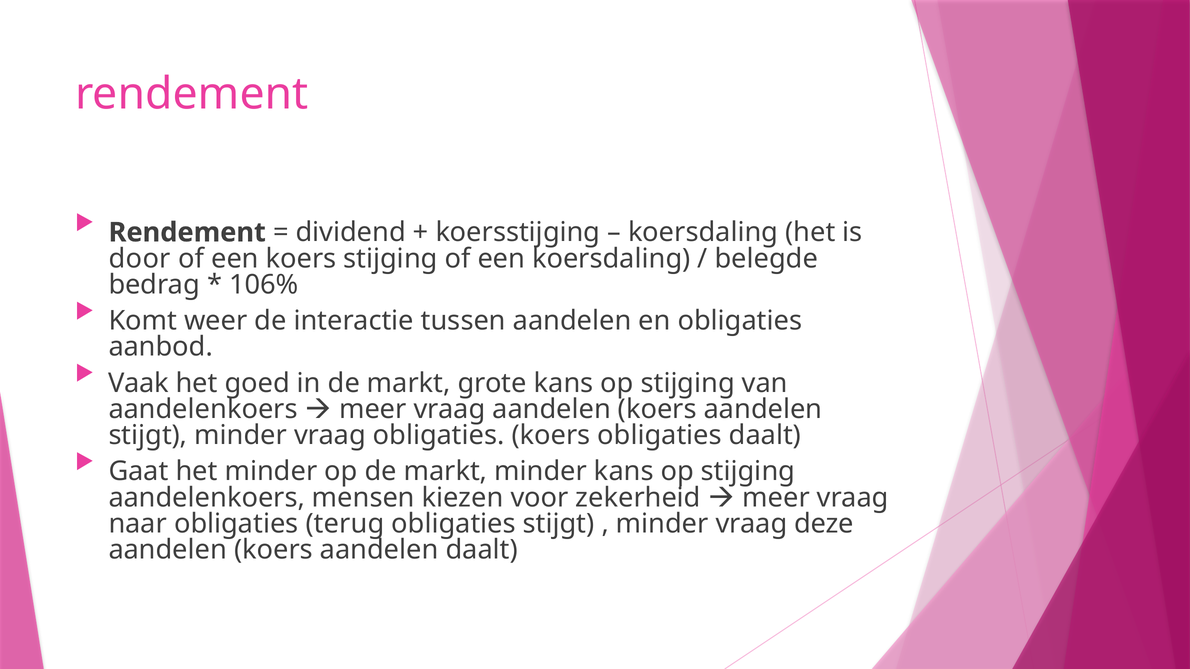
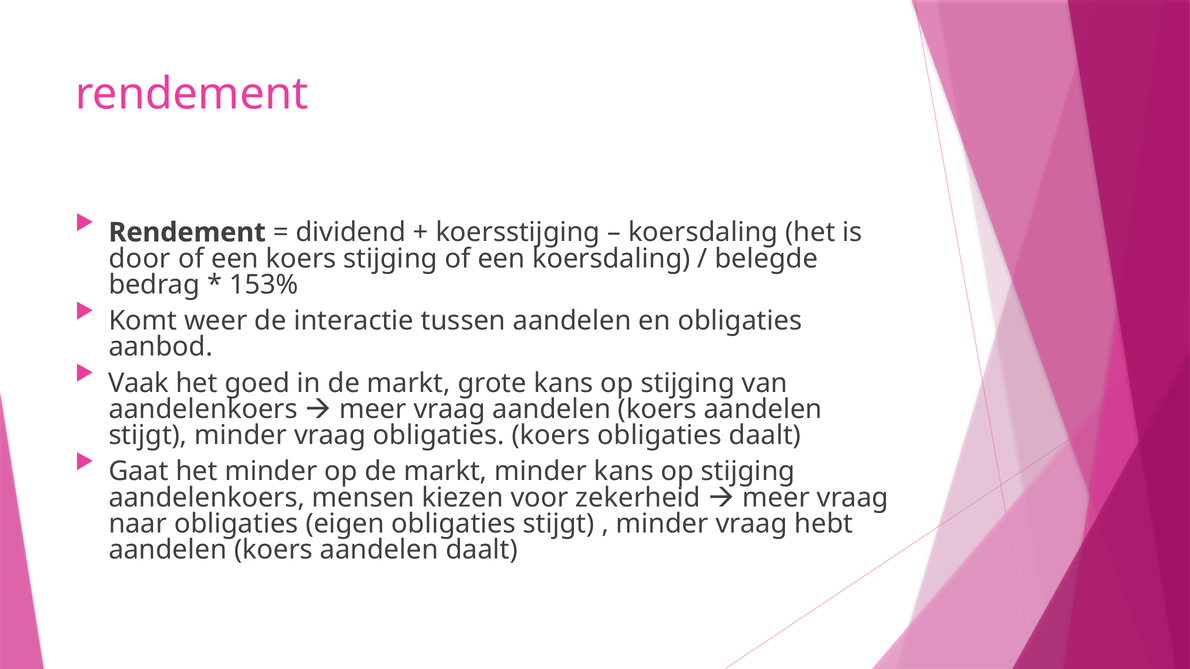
106%: 106% -> 153% (264, 285)
terug: terug -> eigen (345, 524)
deze: deze -> hebt (824, 524)
